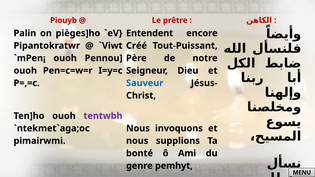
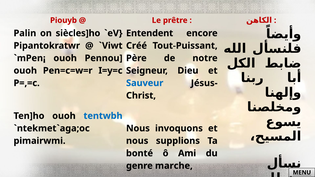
pièges]ho: pièges]ho -> siècles]ho (78, 33)
tentwbh colour: purple -> blue (103, 116)
pemhyt: pemhyt -> marche (174, 166)
